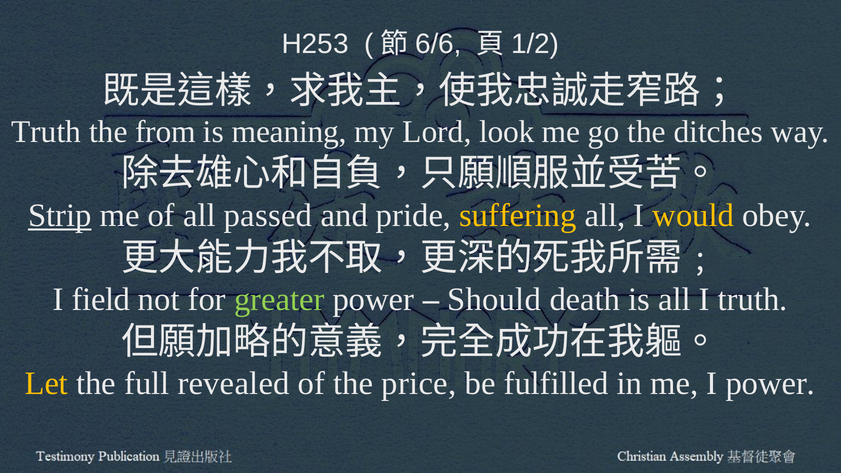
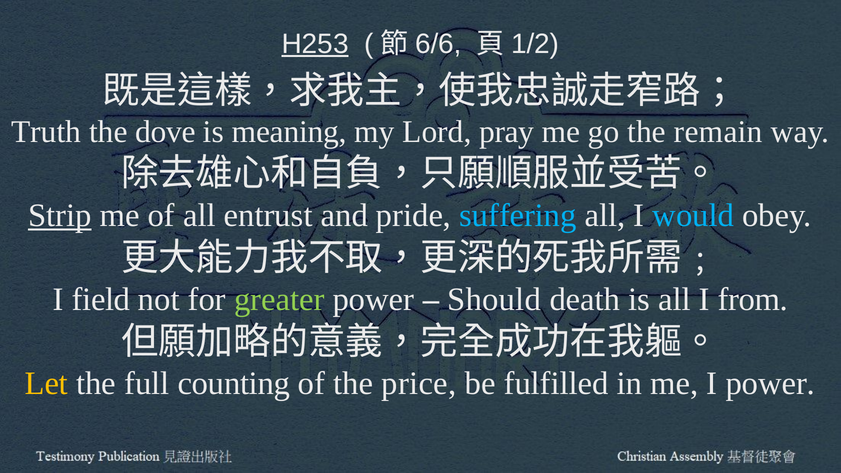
H253 underline: none -> present (315, 44)
from: from -> dove (165, 132)
look: look -> pray (507, 132)
ditches: ditches -> remain (718, 132)
passed: passed -> entrust (268, 215)
suffering colour: yellow -> light blue (518, 215)
would colour: yellow -> light blue (693, 215)
I truth: truth -> from (753, 299)
revealed: revealed -> counting (234, 384)
